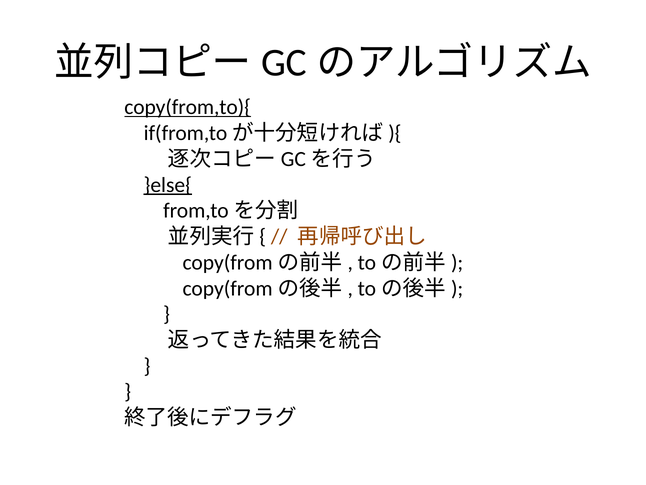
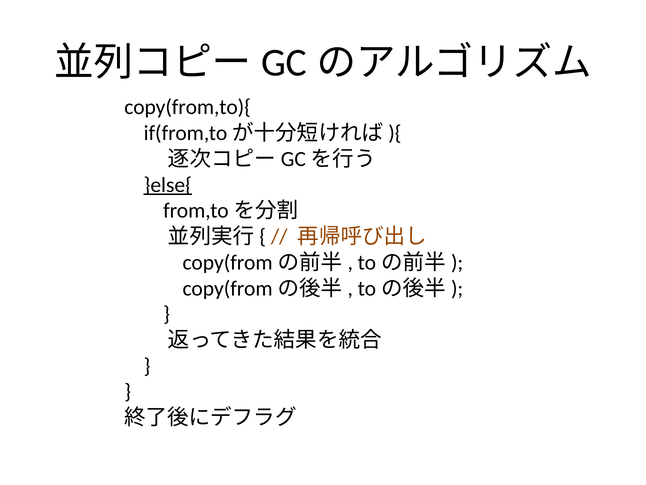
copy(from,to){ underline: present -> none (188, 107)
